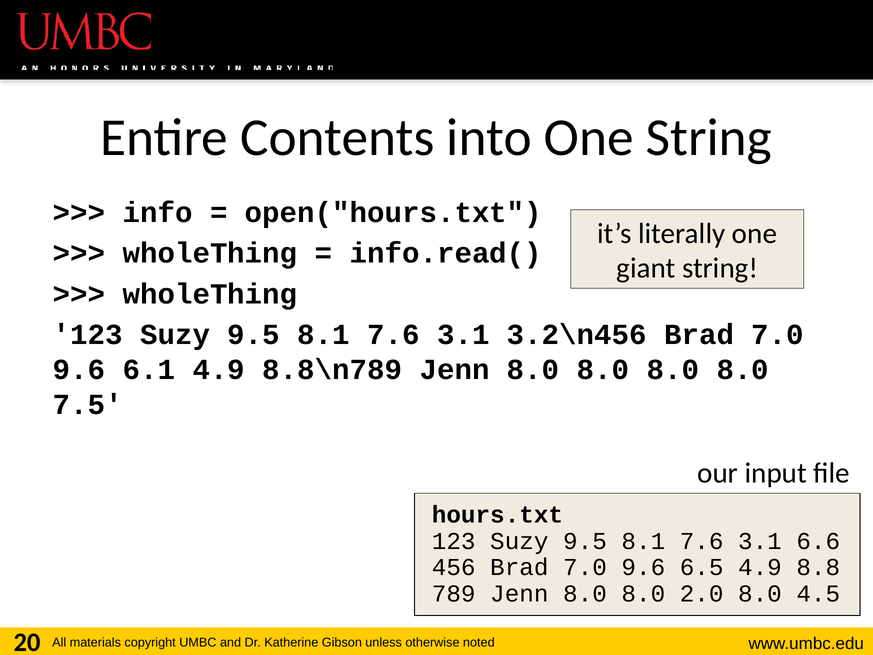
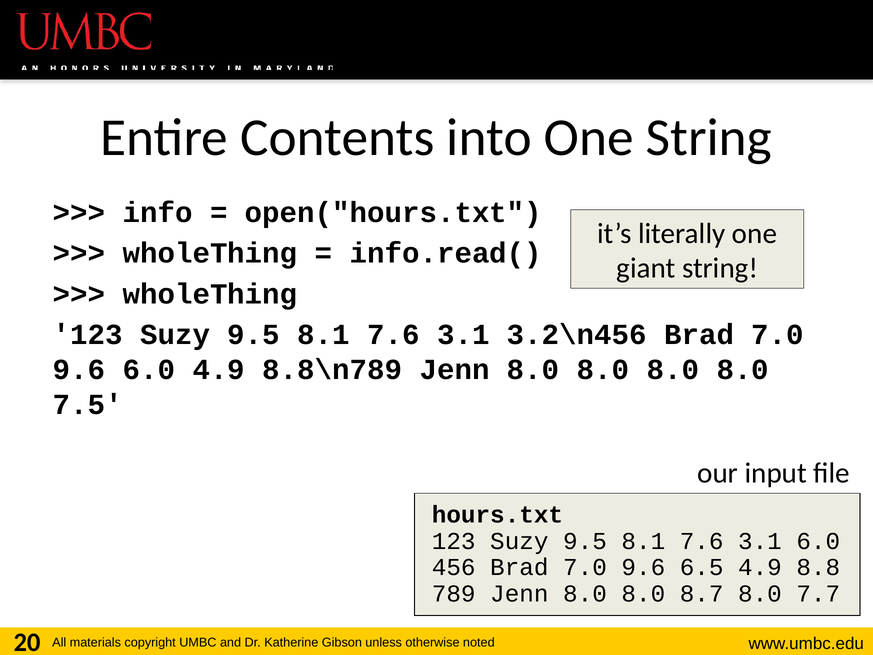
9.6 6.1: 6.1 -> 6.0 (149, 370)
3.1 6.6: 6.6 -> 6.0 (818, 541)
2.0: 2.0 -> 8.7 (702, 593)
4.5: 4.5 -> 7.7 (818, 593)
